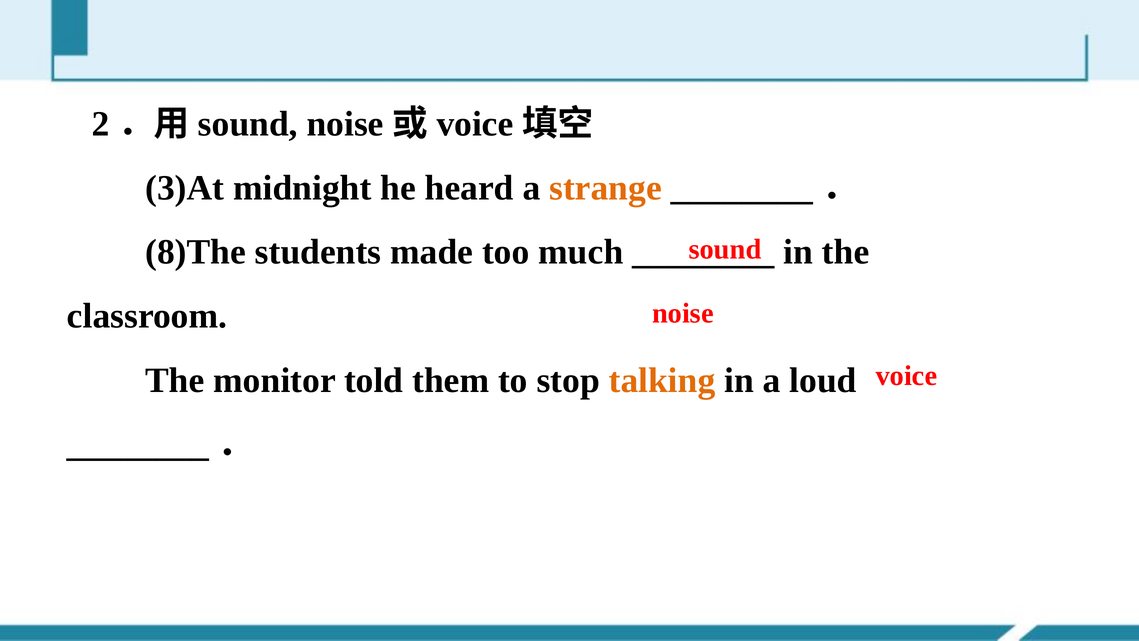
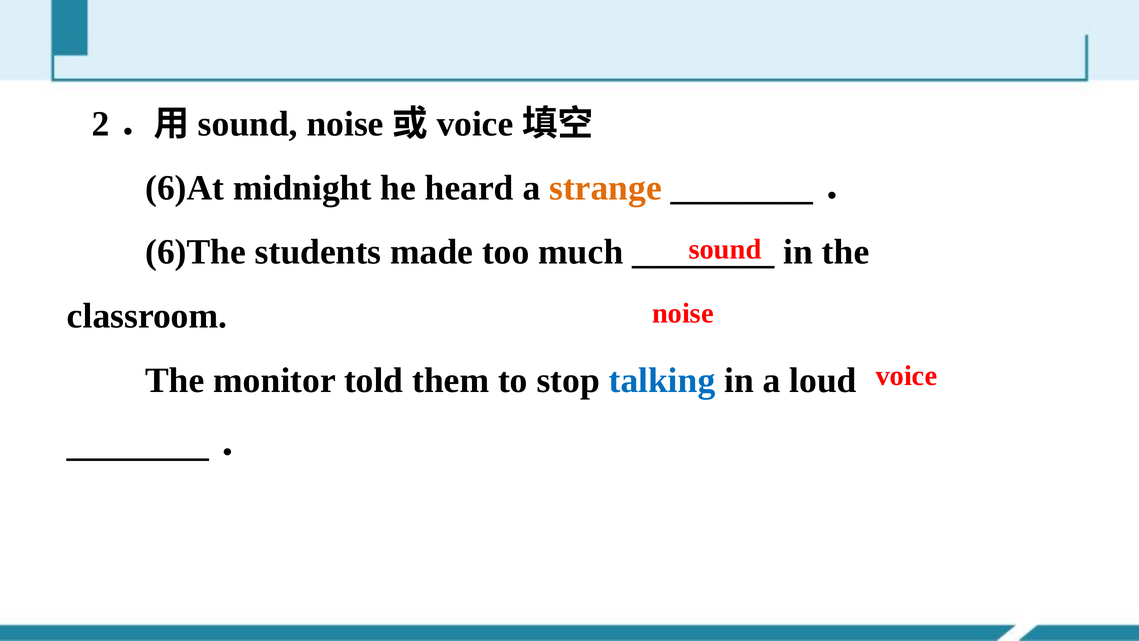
3)At: 3)At -> 6)At (185, 188)
8)The: 8)The -> 6)The (196, 252)
talking colour: orange -> blue (662, 380)
